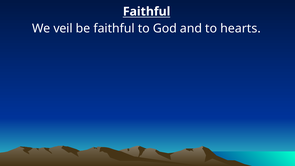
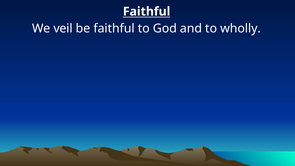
hearts: hearts -> wholly (241, 28)
